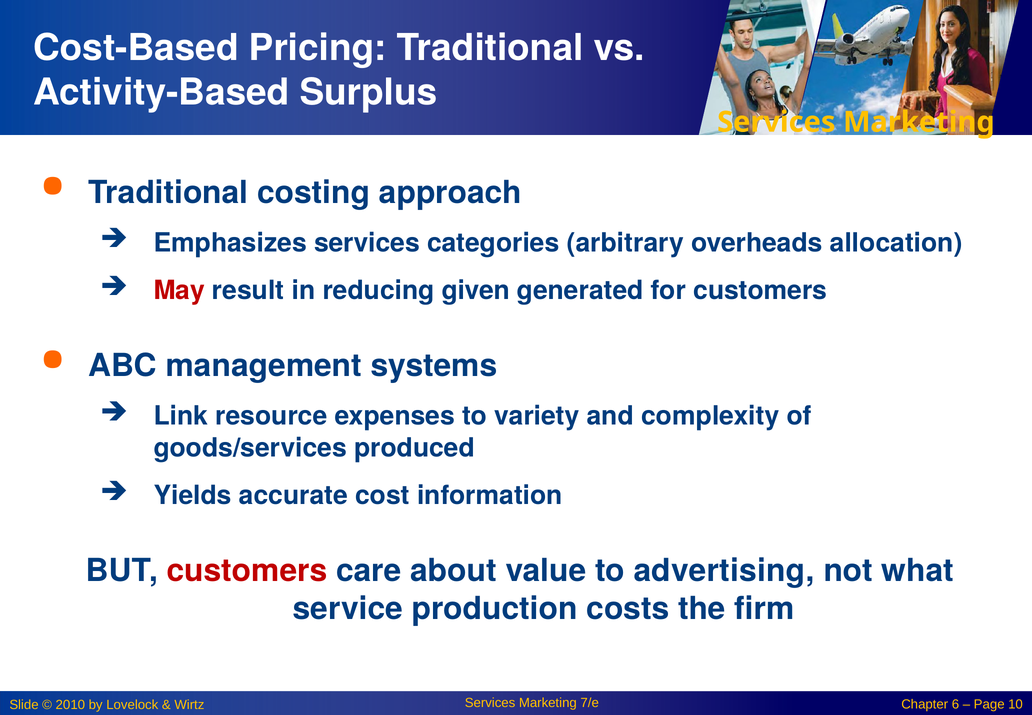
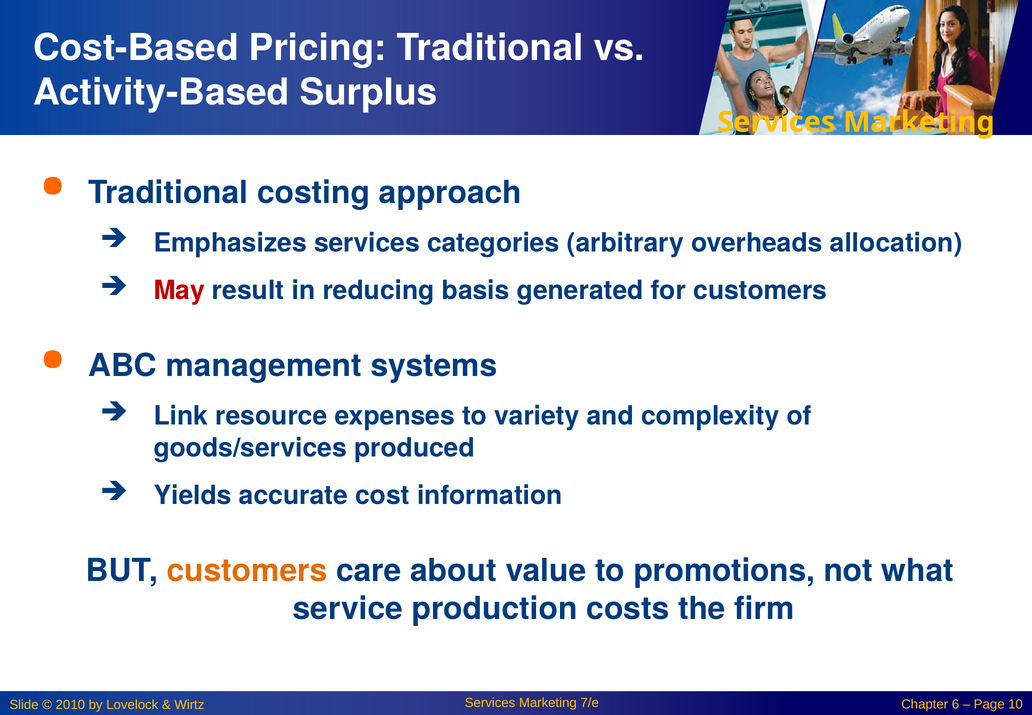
given: given -> basis (476, 291)
customers colour: red -> orange (247, 570)
advertising: advertising -> promotions (724, 570)
